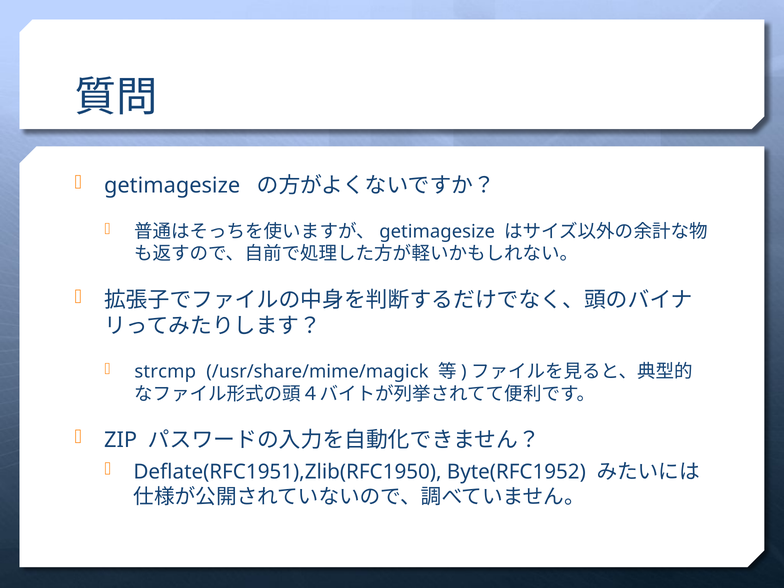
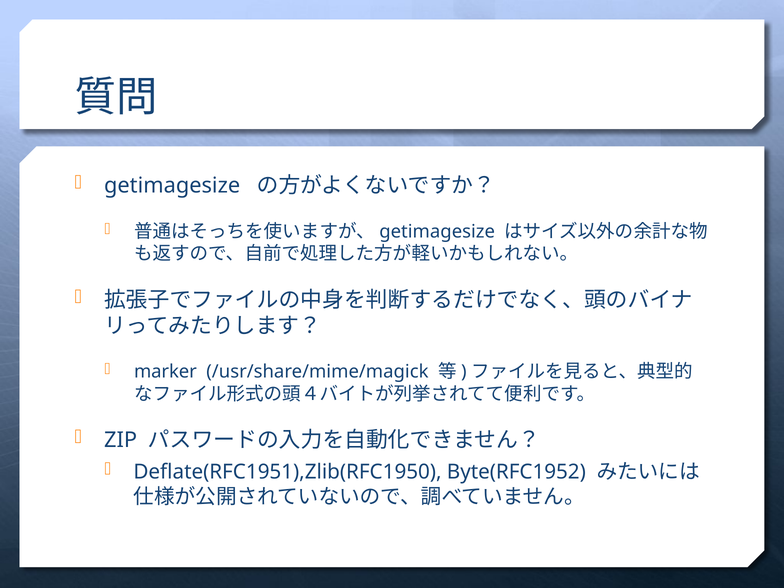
strcmp: strcmp -> marker (165, 372)
